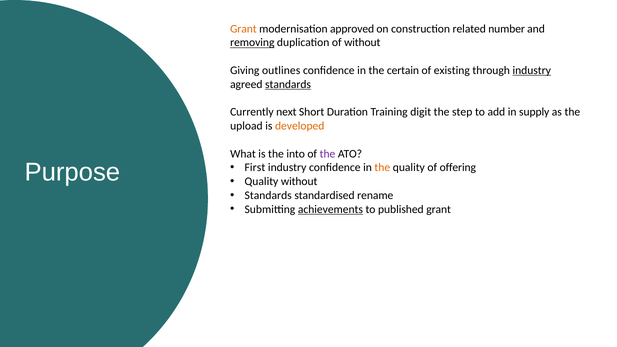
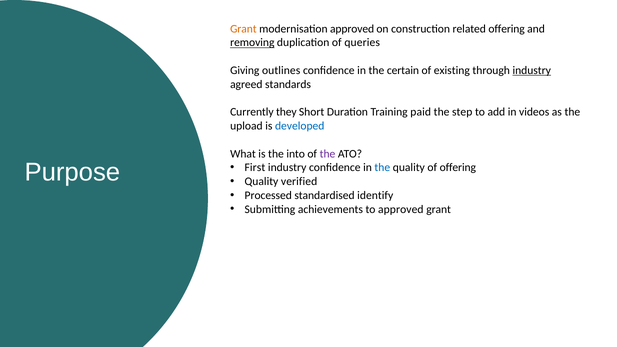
related number: number -> offering (507, 29)
of without: without -> queries (362, 43)
standards underline: present -> none (288, 84)
next: next -> they (286, 112)
digit: digit -> paid (421, 112)
supply: supply -> videos (534, 112)
developed colour: orange -> blue (300, 126)
the colour: orange -> blue (382, 168)
Quality without: without -> verified (299, 181)
Standards: Standards -> Processed (268, 195)
rename: rename -> identify (375, 195)
achievements underline: present -> none (330, 209)
to published: published -> approved (401, 209)
